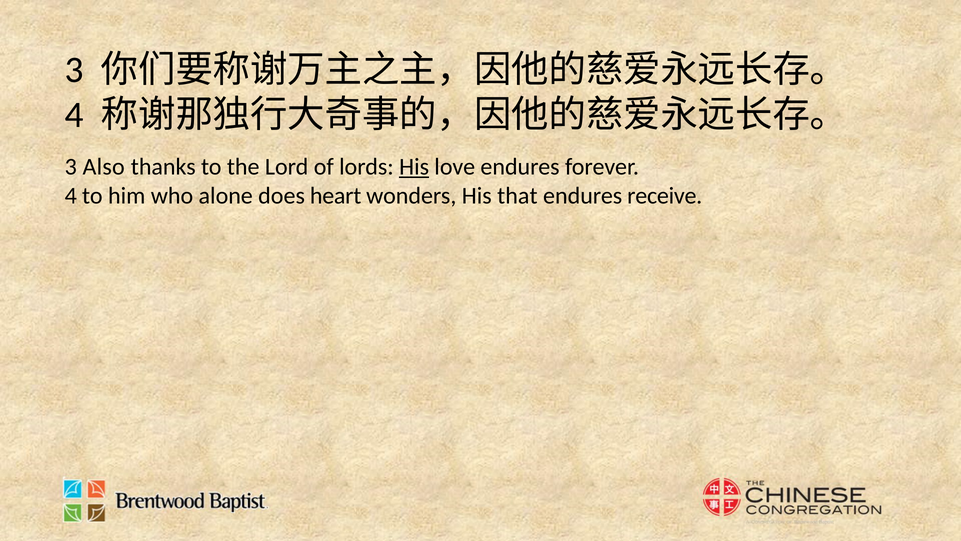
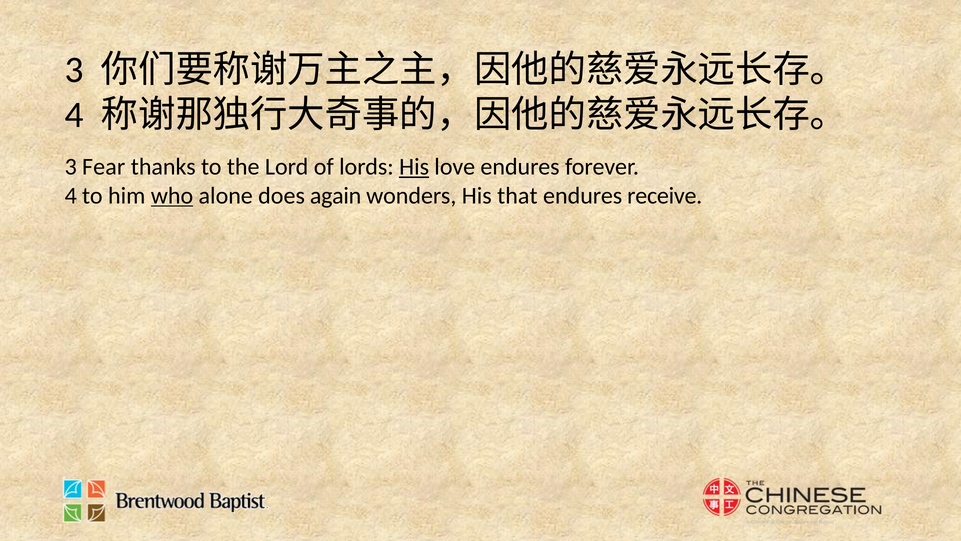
Also: Also -> Fear (104, 167)
who underline: none -> present (172, 196)
heart: heart -> again (336, 196)
